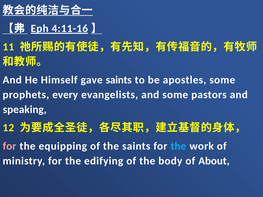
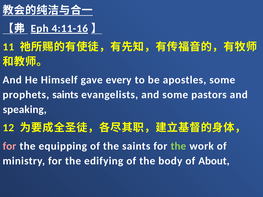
gave saints: saints -> every (119, 80)
prophets every: every -> saints (65, 95)
the colour: light blue -> light green (178, 146)
